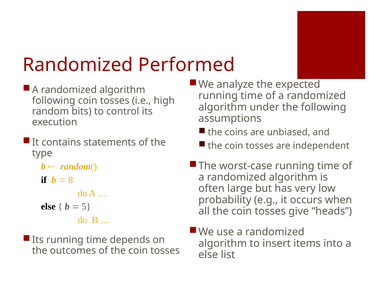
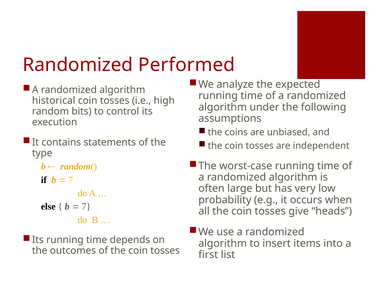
following: following -> historical (54, 100)
8: 8 -> 7 (71, 180)
5: 5 -> 7 (86, 206)
else: else -> first (208, 254)
